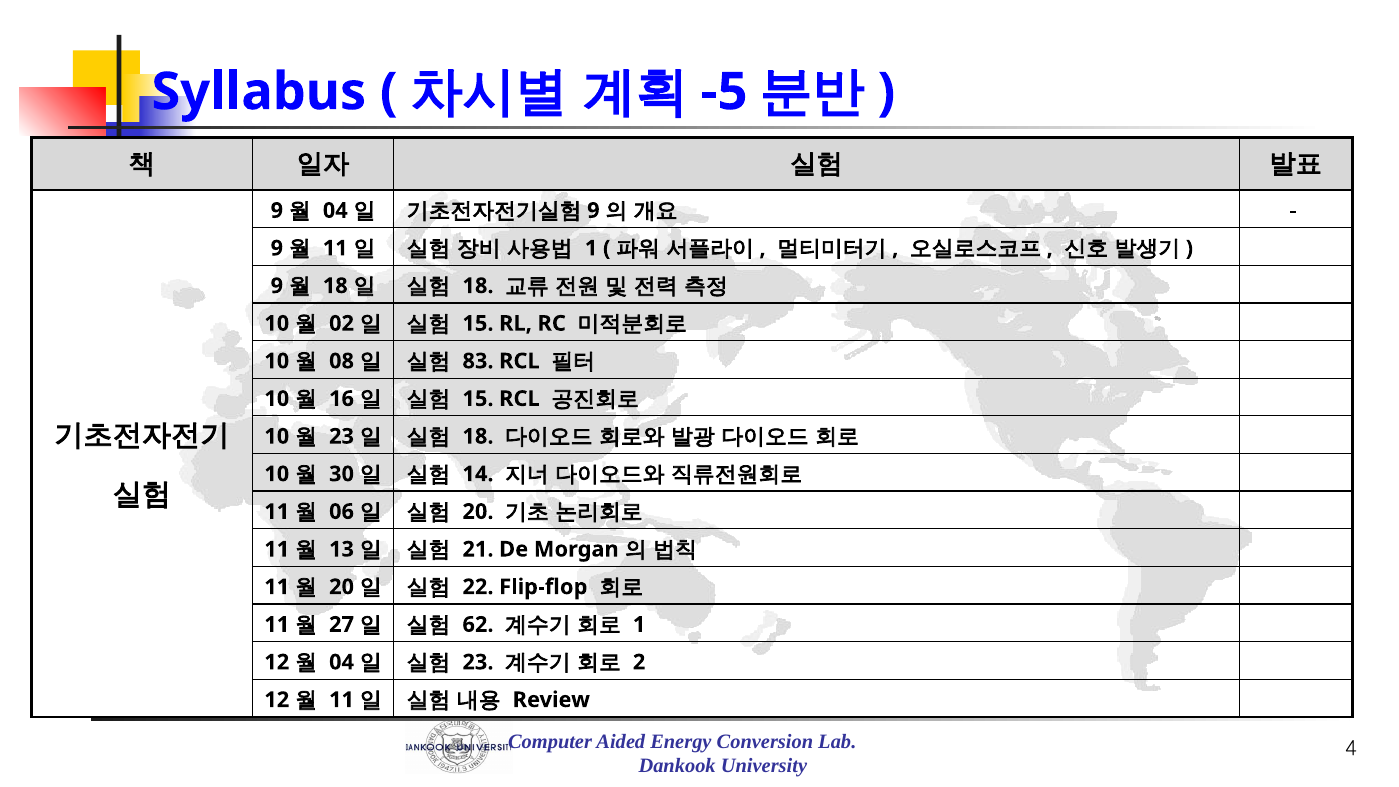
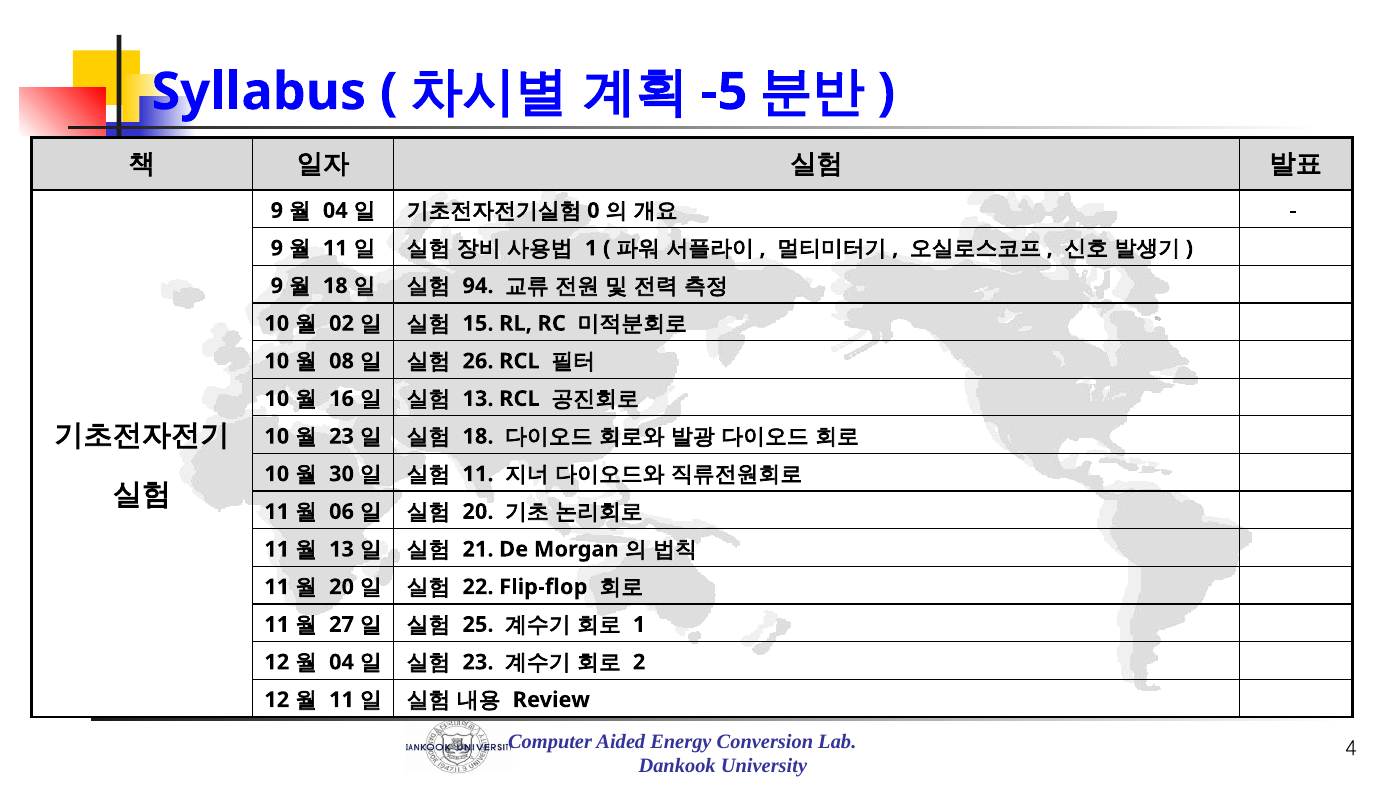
9: 9 -> 0 (593, 211)
18: 18 -> 94 (478, 286)
83: 83 -> 26 (478, 361)
15: 15 -> 13 (478, 399)
14: 14 -> 11 (478, 474)
62: 62 -> 25 (478, 625)
